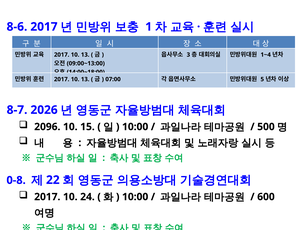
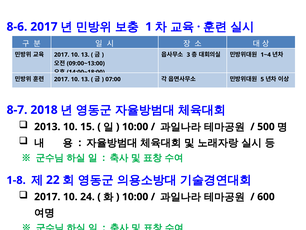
2026: 2026 -> 2018 (44, 110)
2096: 2096 -> 2013 (47, 127)
0-8: 0-8 -> 1-8 (16, 180)
